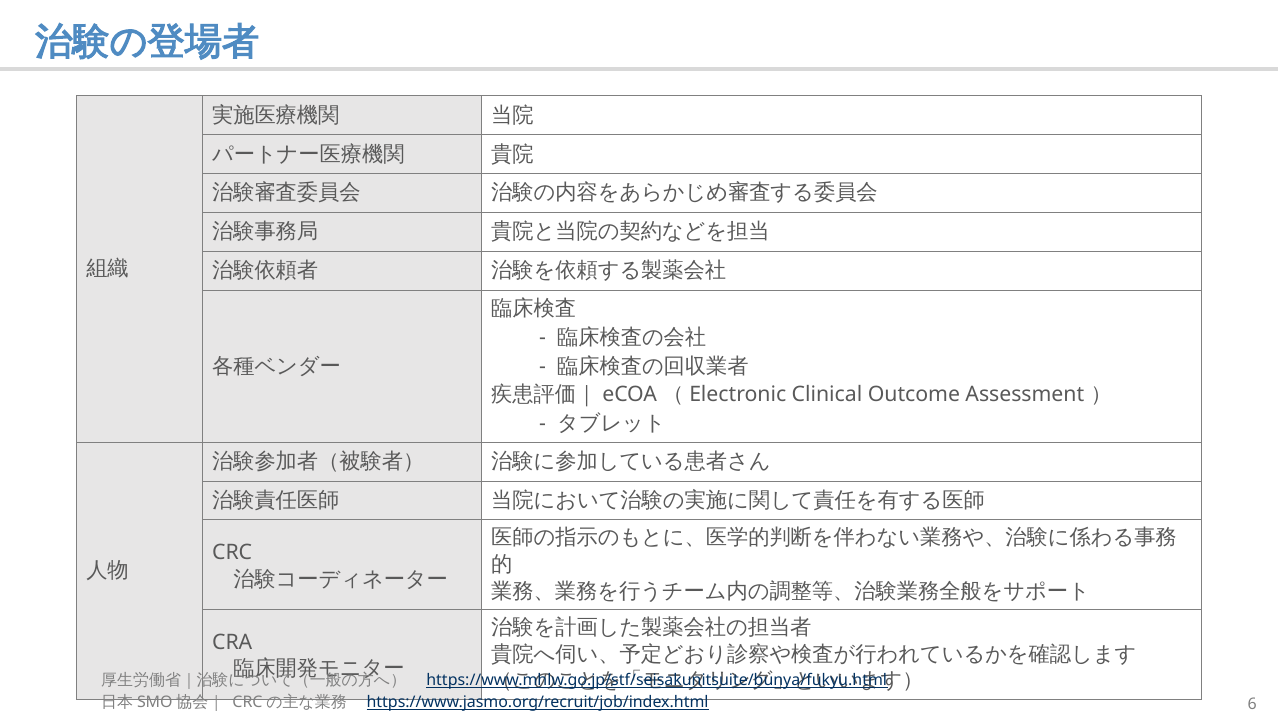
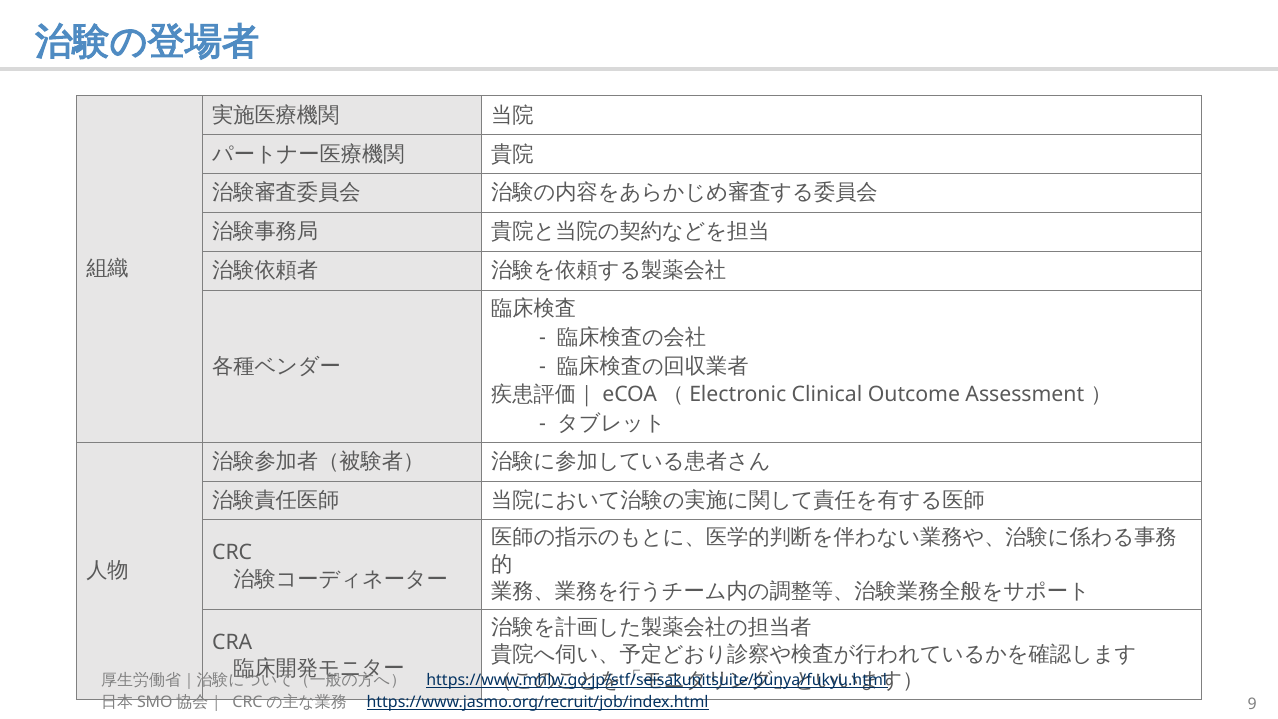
6: 6 -> 9 (1252, 704)
